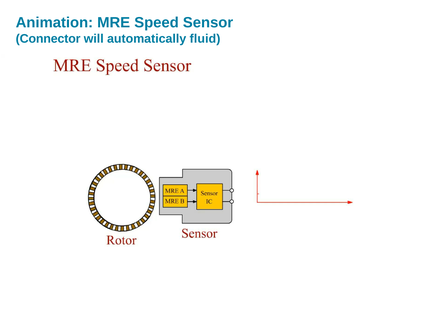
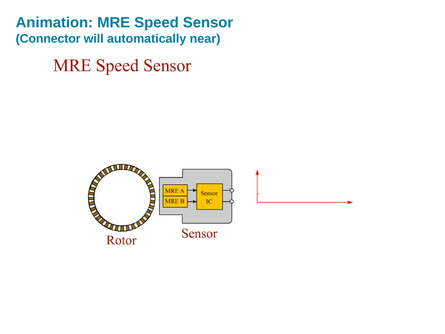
fluid: fluid -> near (205, 39)
